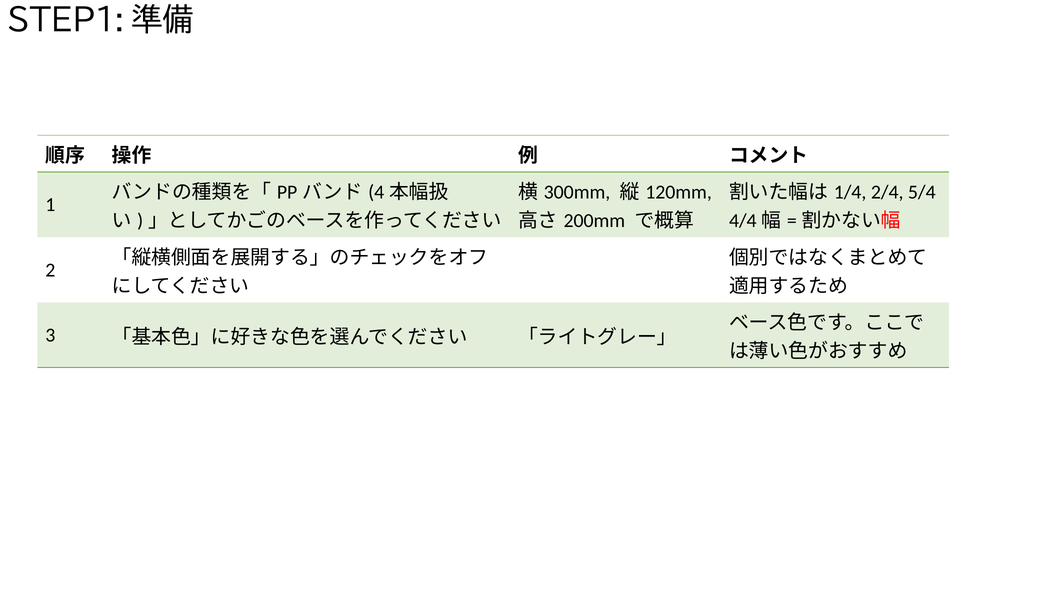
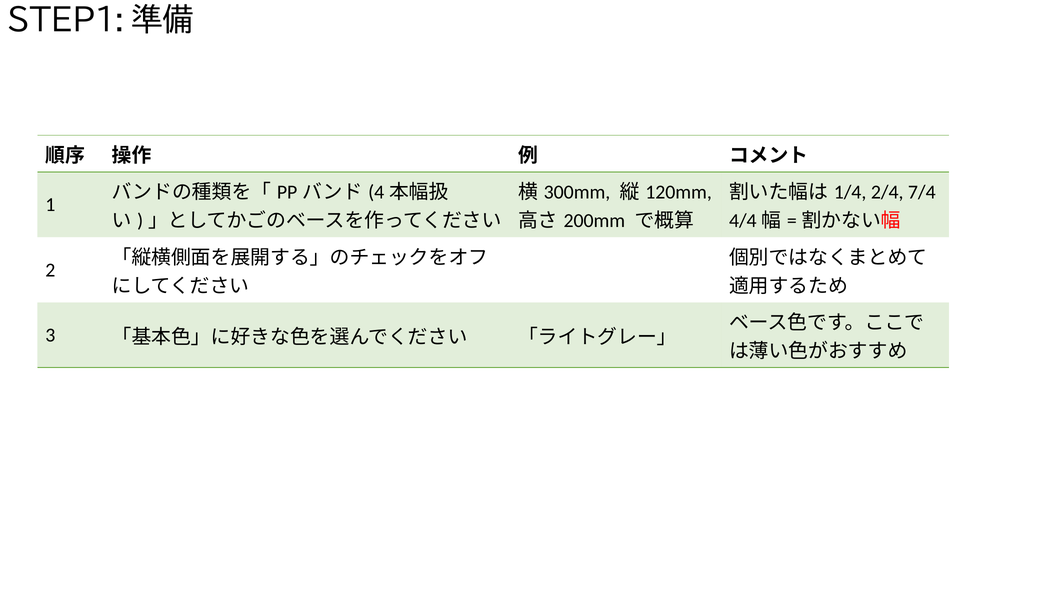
5/4: 5/4 -> 7/4 (922, 192)
